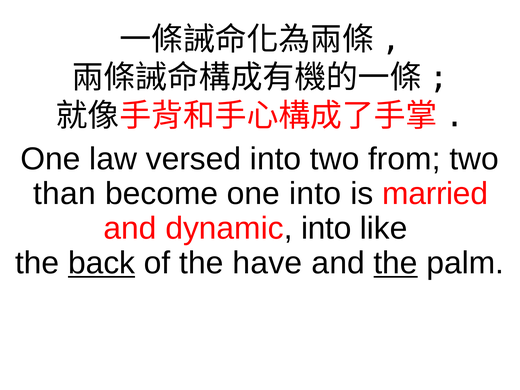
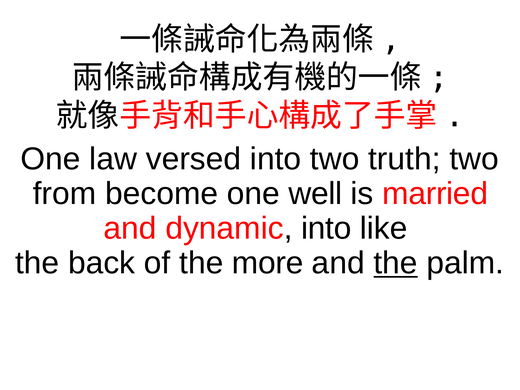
from: from -> truth (404, 159)
than: than -> from (65, 194)
one into: into -> well (315, 194)
back underline: present -> none (102, 263)
have: have -> more (268, 263)
